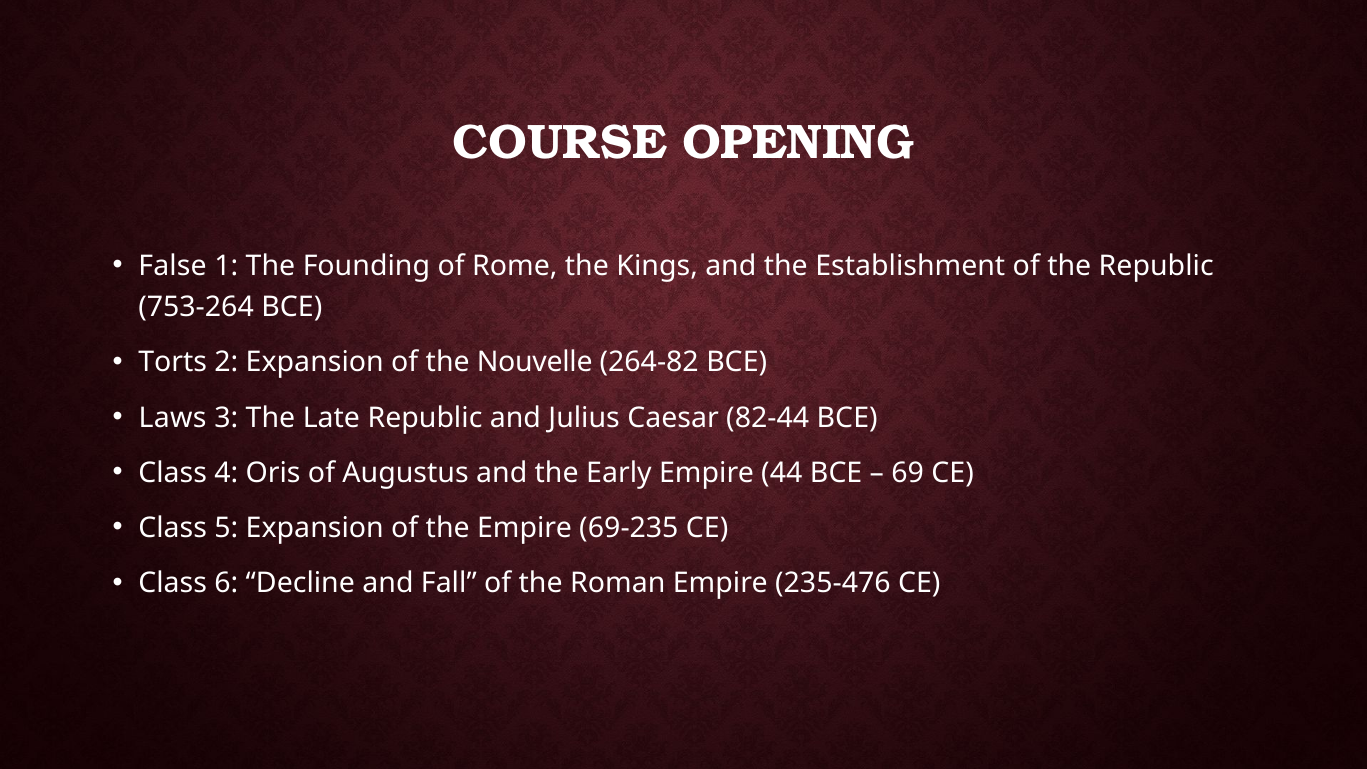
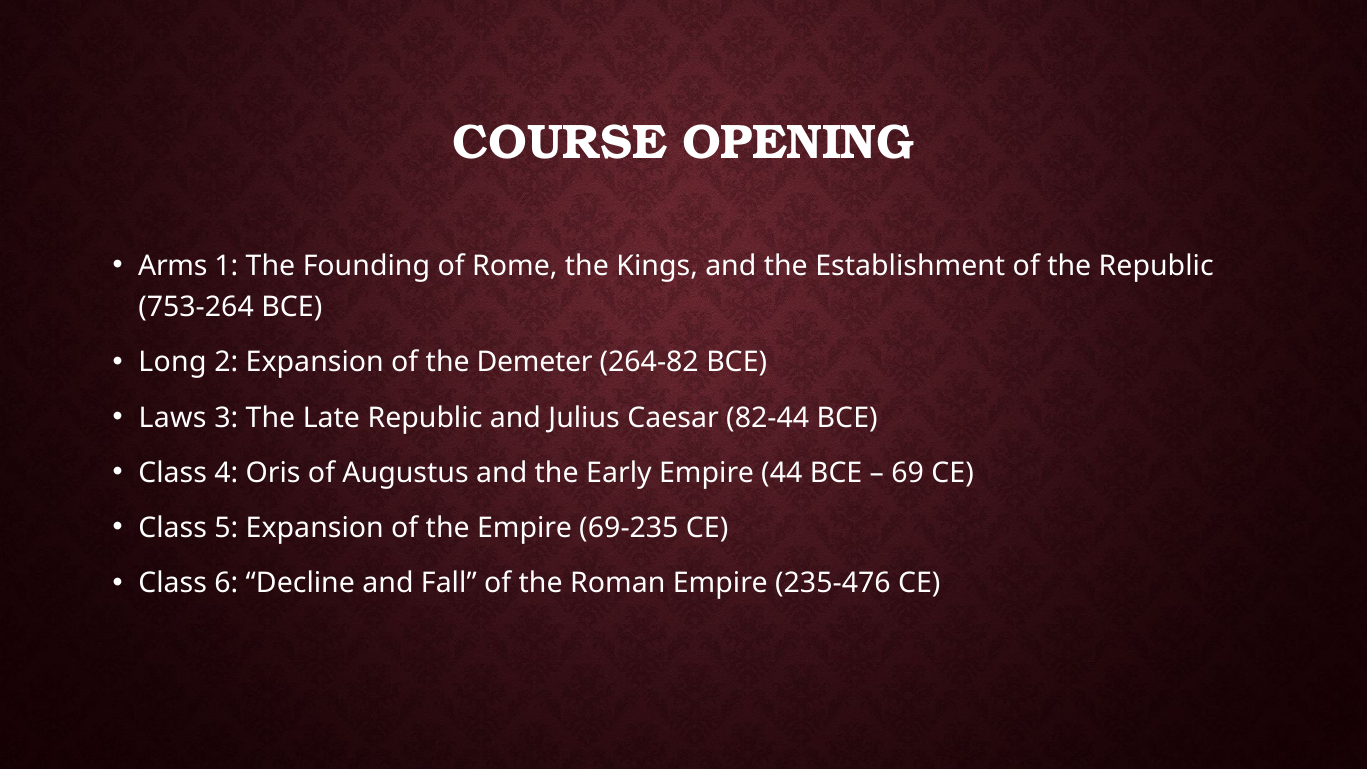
False: False -> Arms (173, 266)
Torts: Torts -> Long (173, 362)
Nouvelle: Nouvelle -> Demeter (535, 362)
